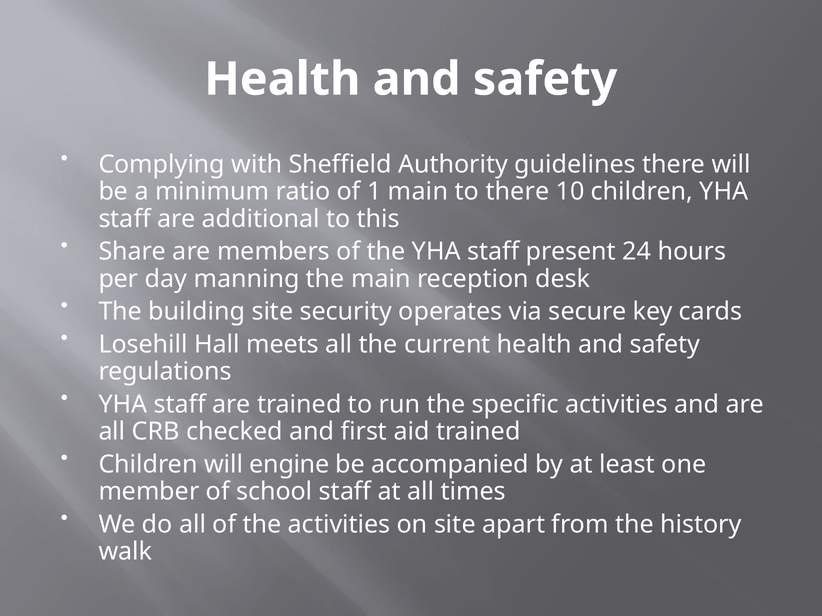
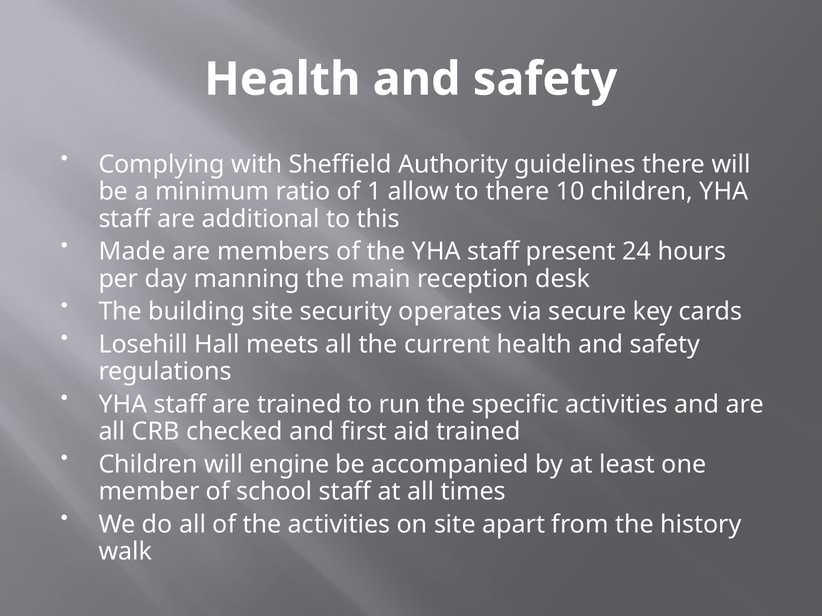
1 main: main -> allow (418, 192)
Share: Share -> Made (132, 252)
